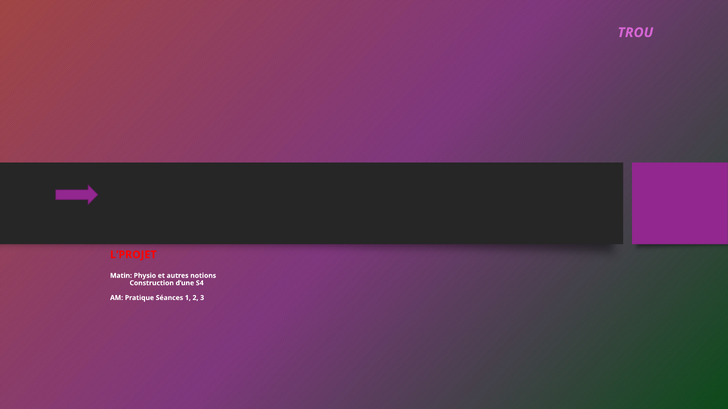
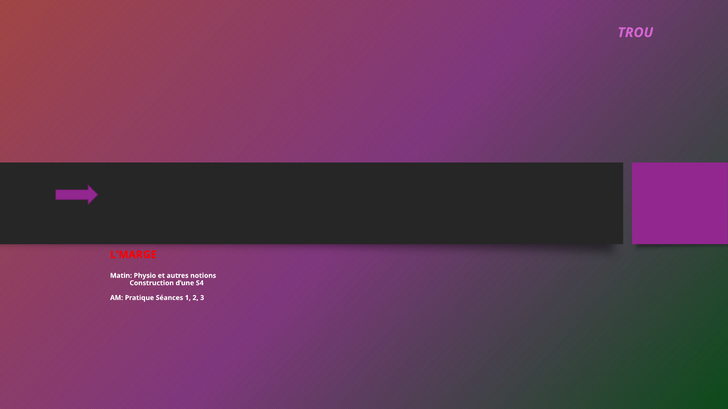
L’PROJET: L’PROJET -> L’MARGE (133, 255)
